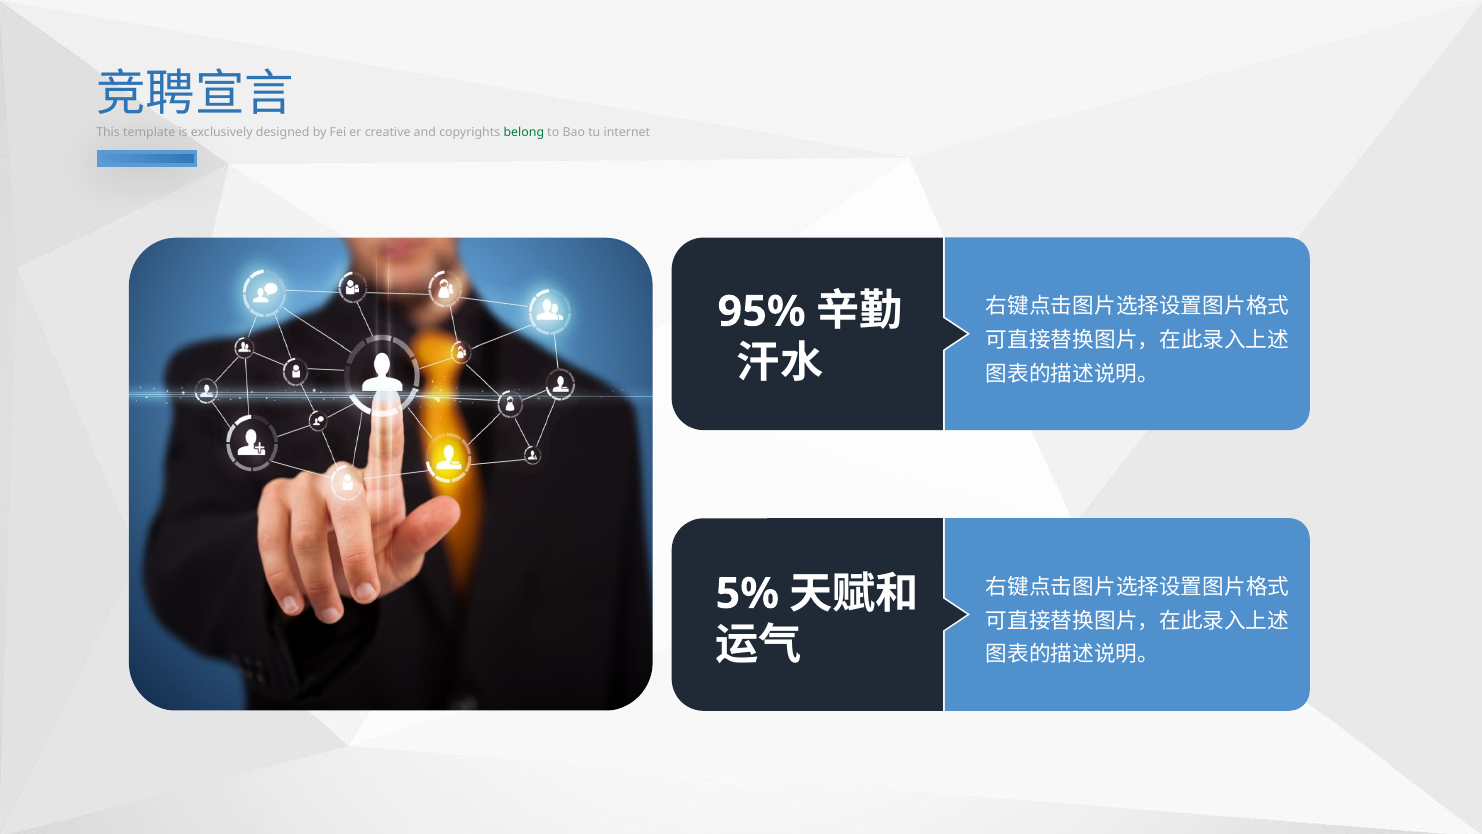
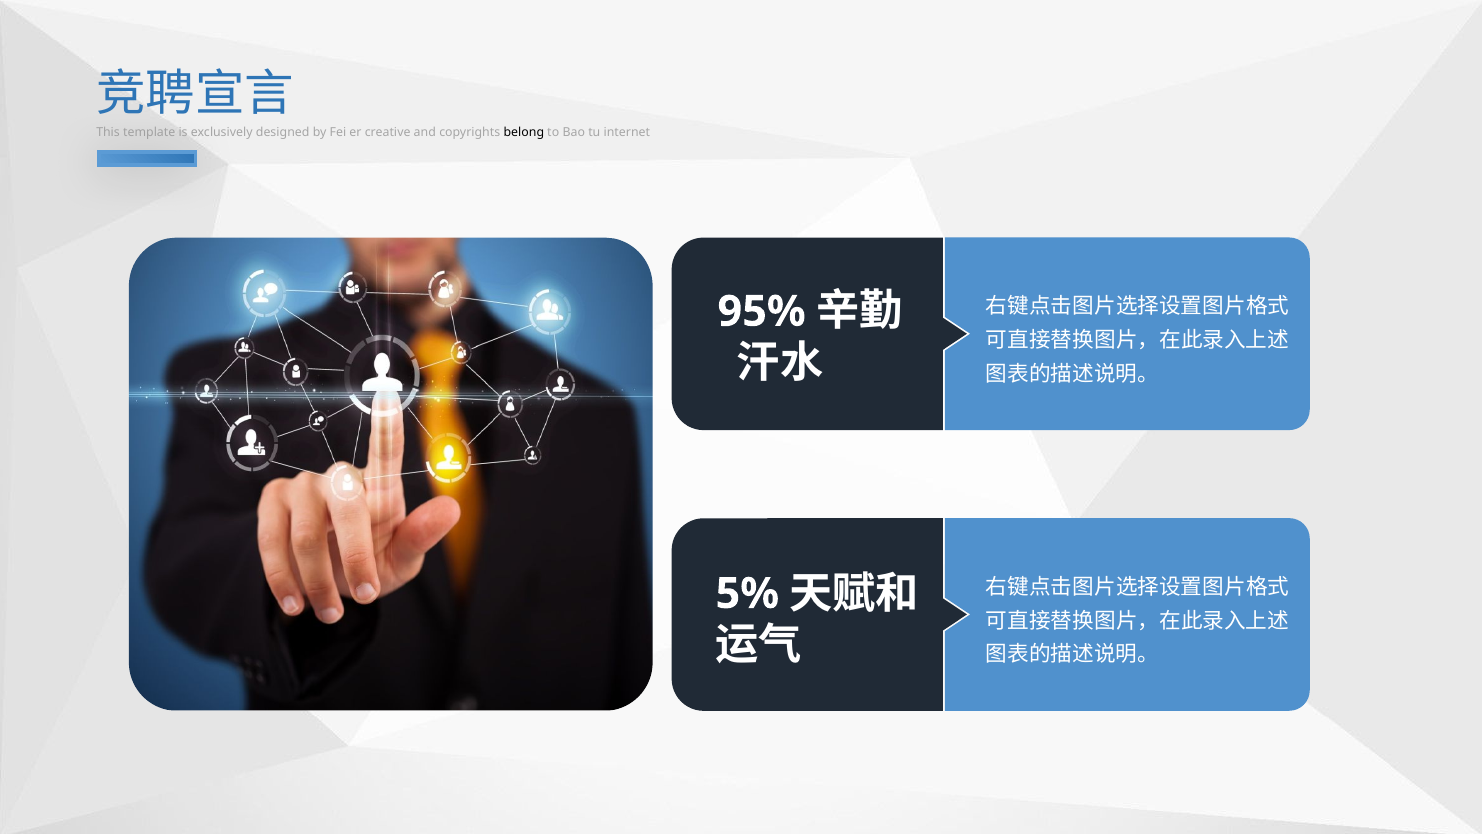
belong colour: green -> black (524, 132)
